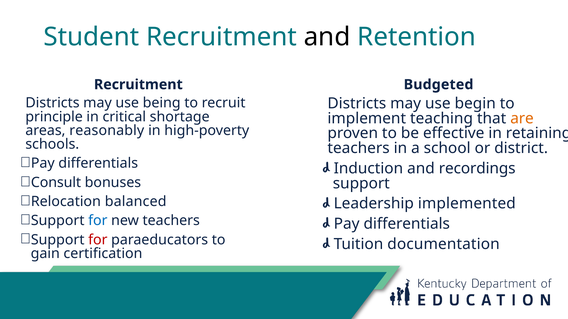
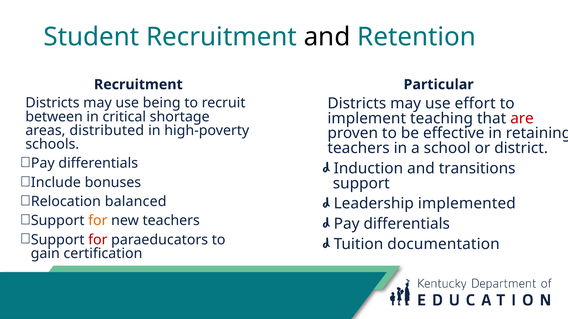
Budgeted: Budgeted -> Particular (439, 85)
begin: begin -> effort (475, 104)
principle: principle -> between (54, 117)
are colour: orange -> red (522, 119)
reasonably: reasonably -> distributed (107, 131)
recordings: recordings -> transitions (477, 169)
Consult: Consult -> Include (56, 183)
for colour: blue -> orange (98, 221)
